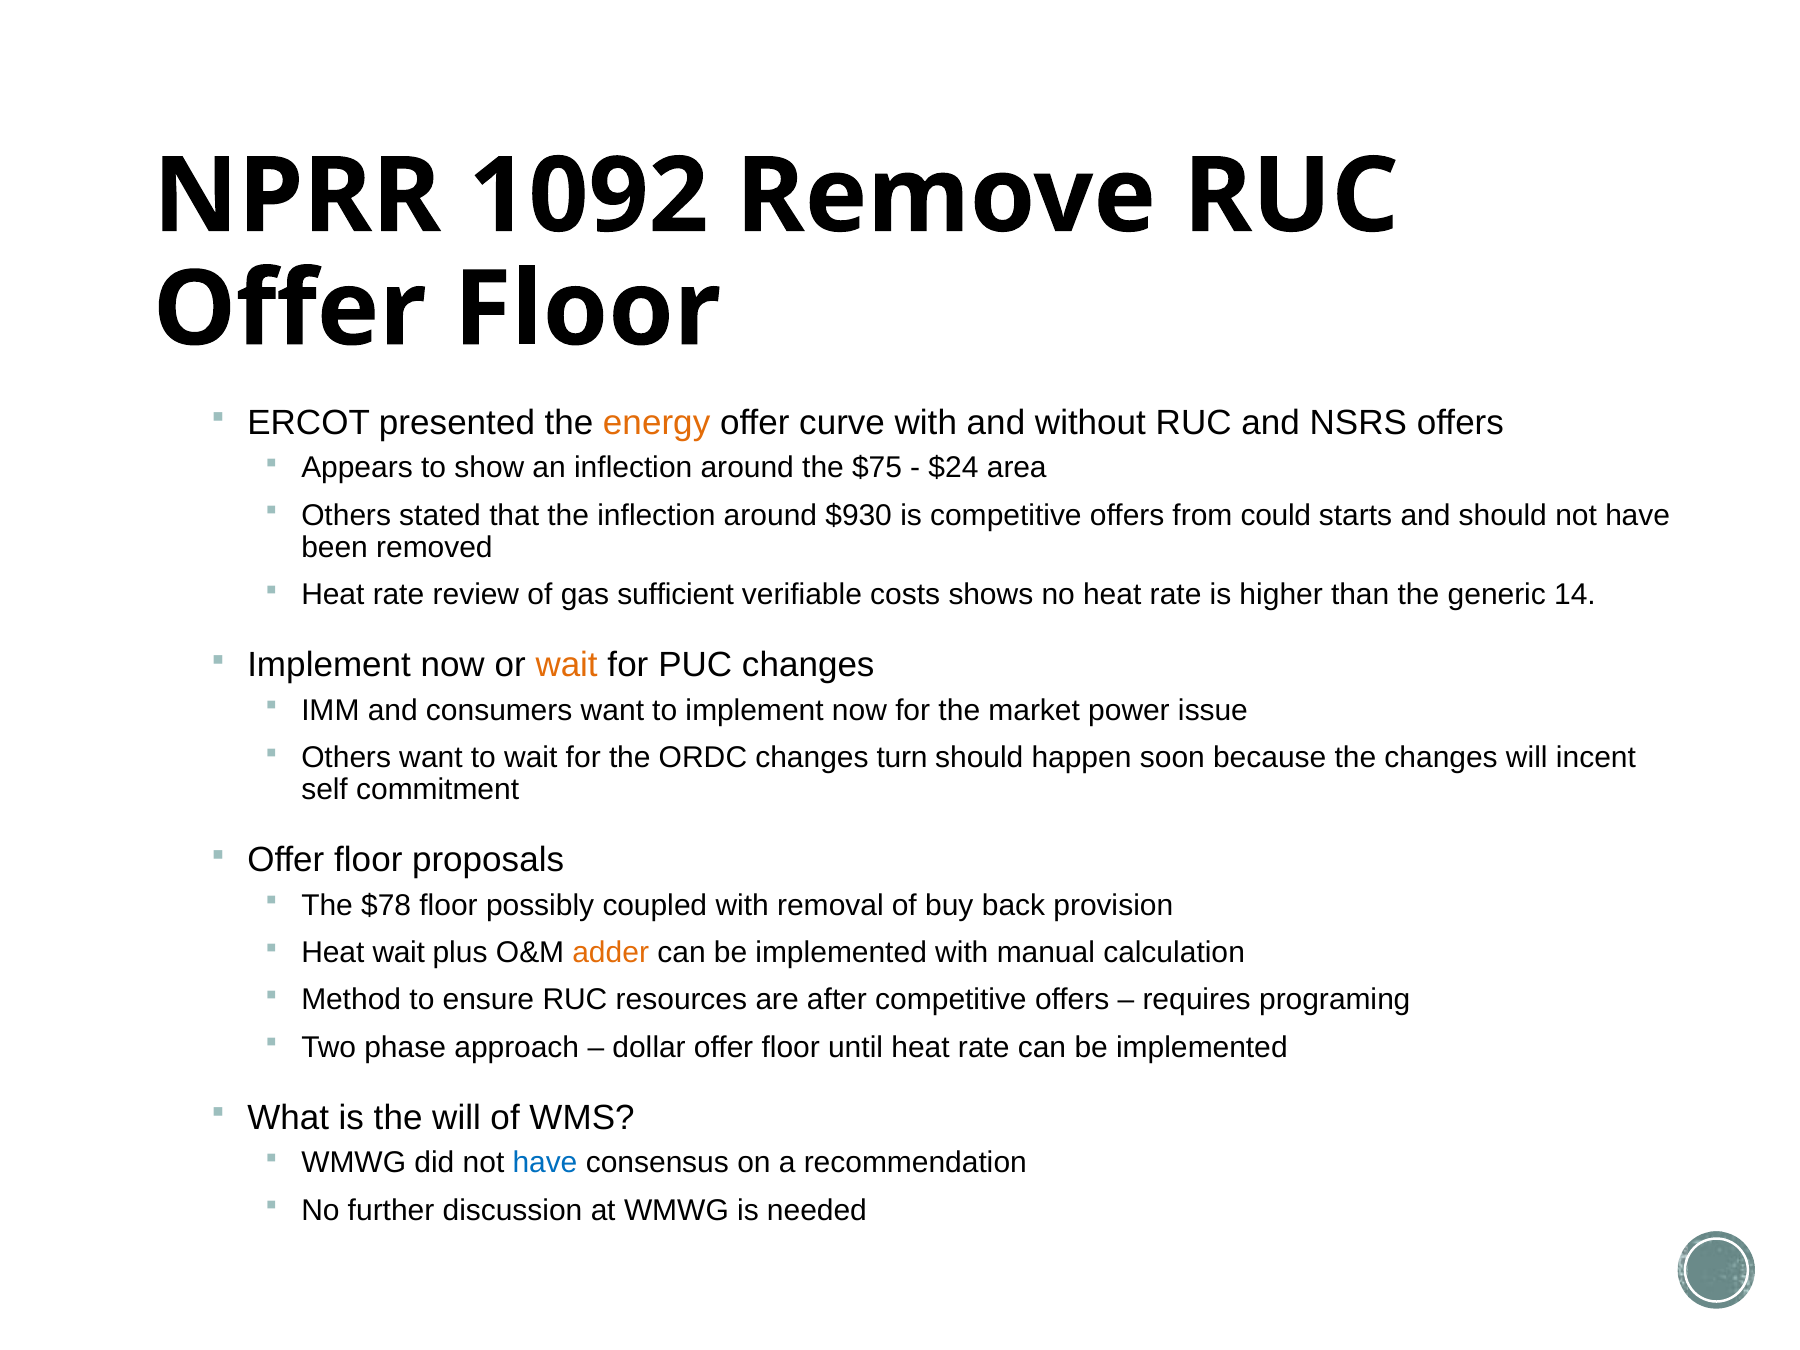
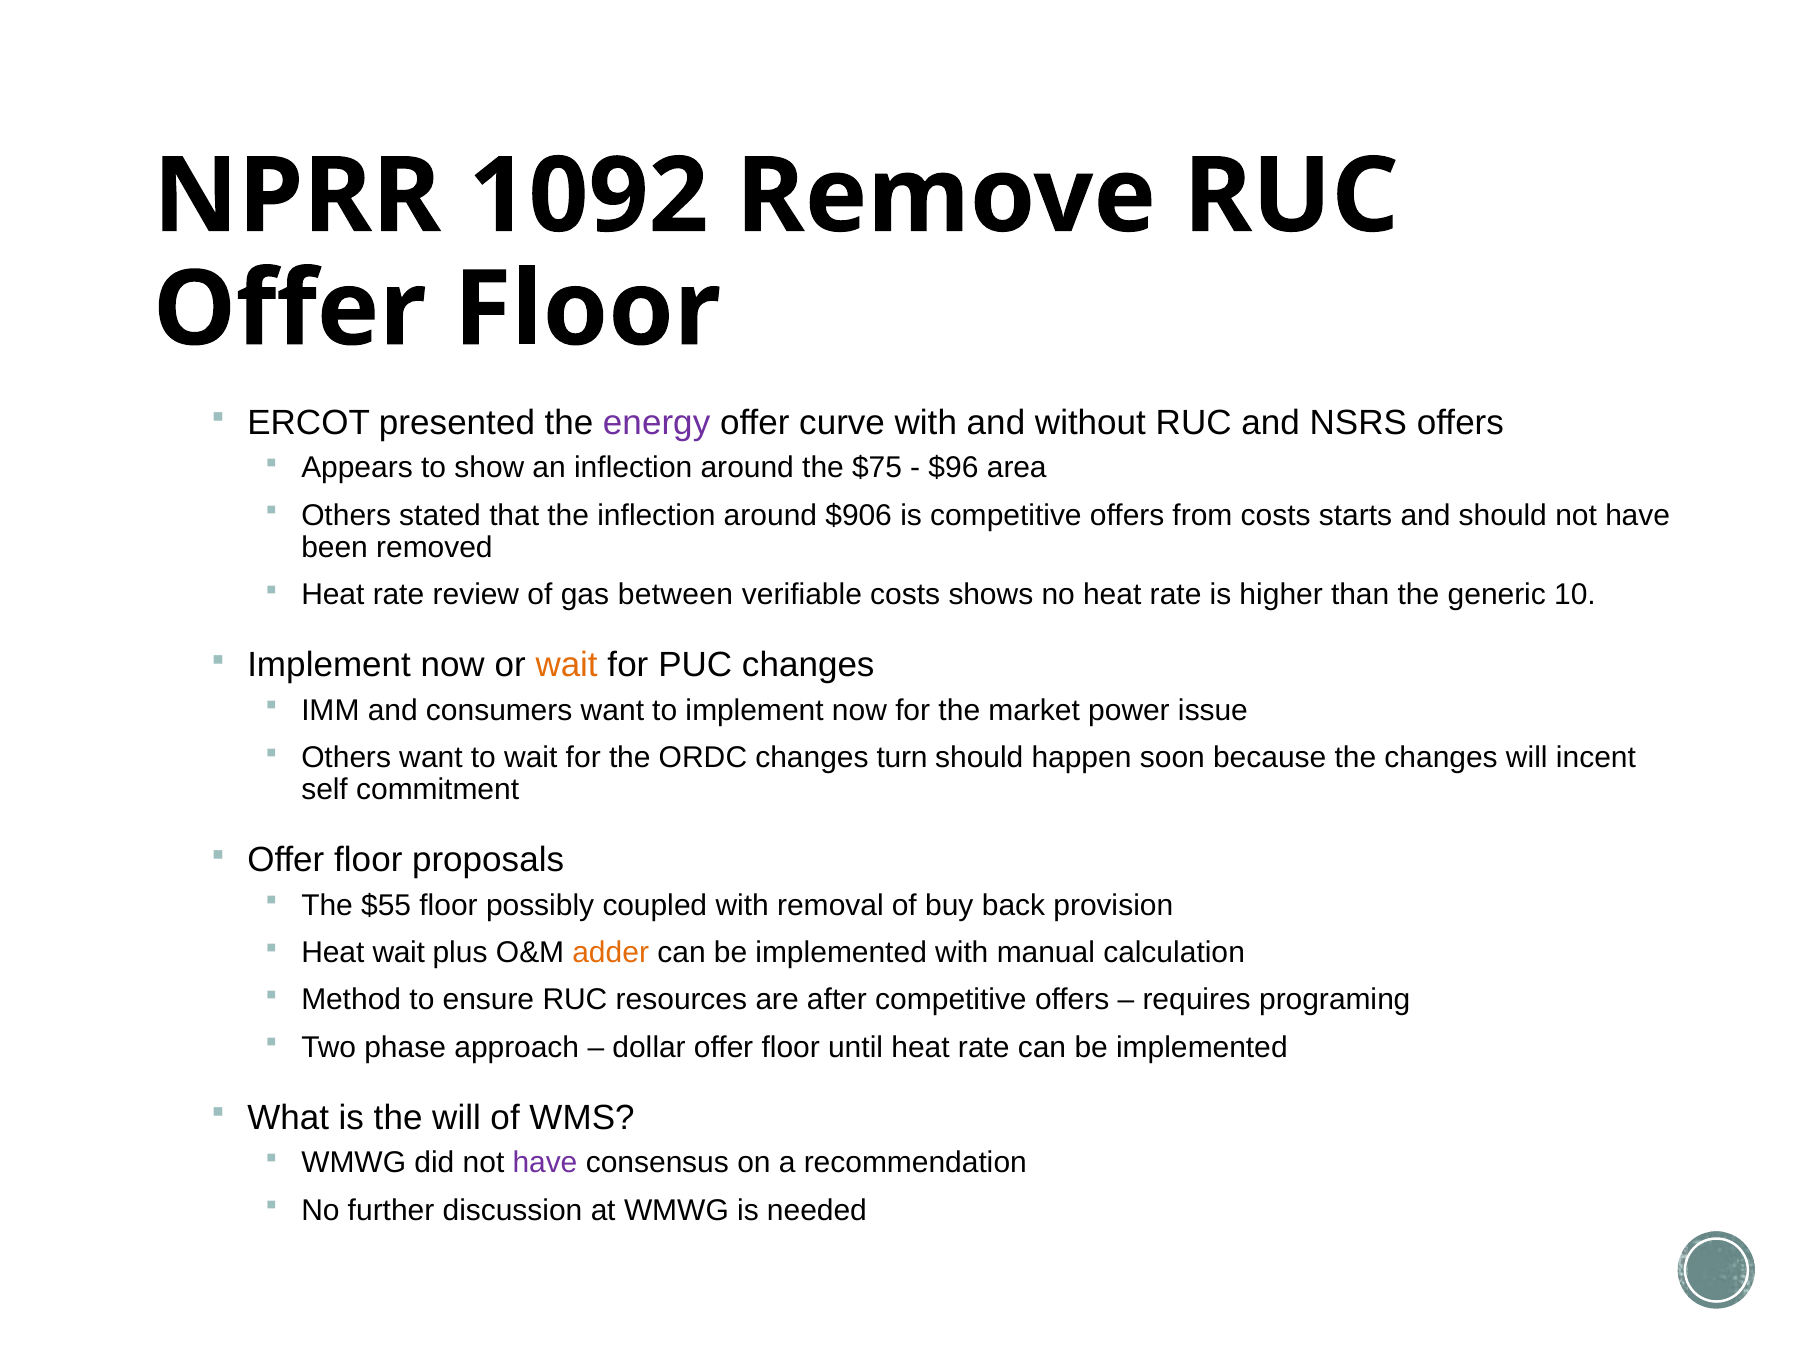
energy colour: orange -> purple (657, 423)
$24: $24 -> $96 (954, 468)
$930: $930 -> $906 (859, 515)
from could: could -> costs (1276, 515)
sufficient: sufficient -> between (675, 595)
14: 14 -> 10 (1575, 595)
$78: $78 -> $55 (386, 905)
have colour: blue -> purple (545, 1163)
